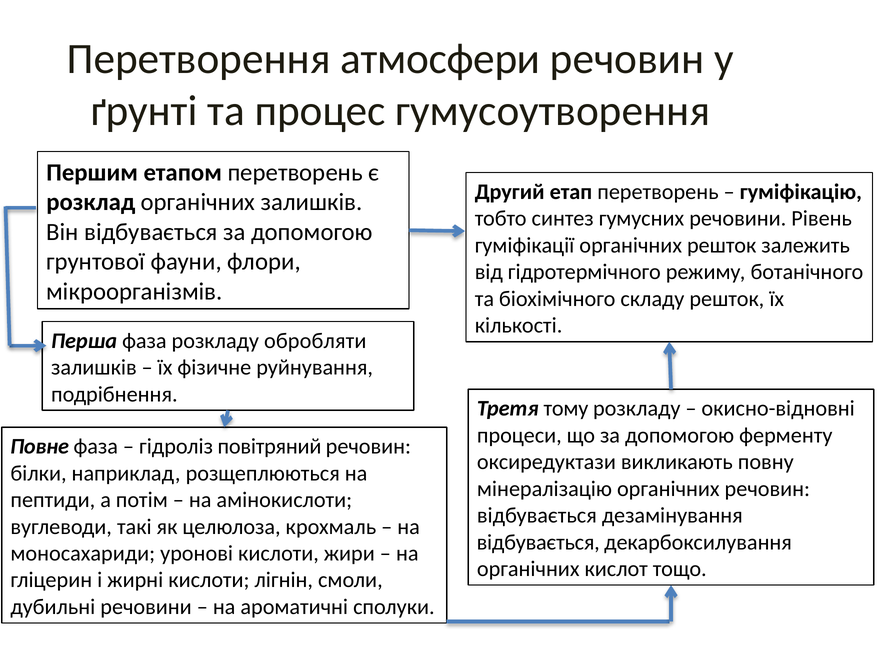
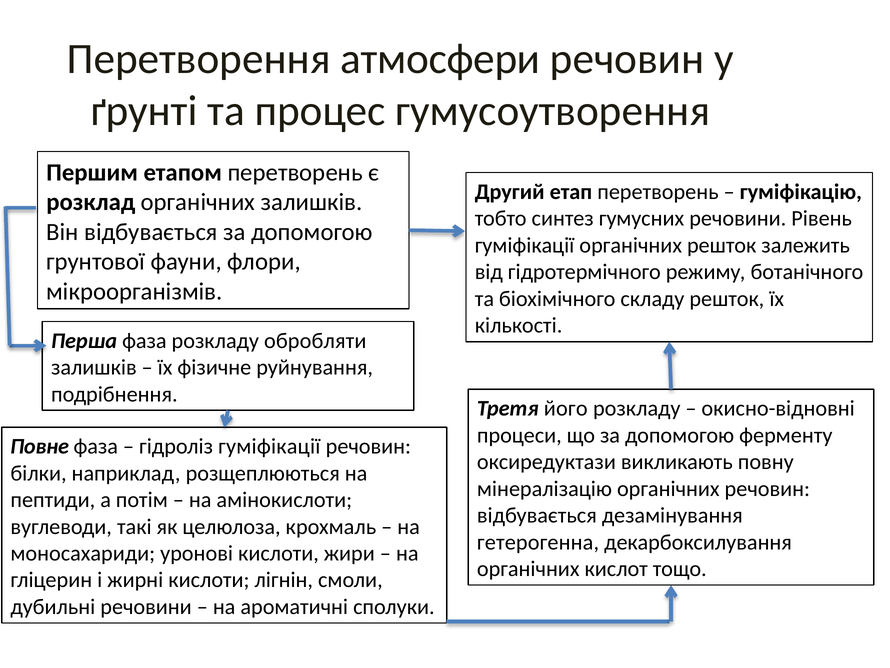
тому: тому -> його (566, 408)
гідроліз повітряний: повітряний -> гуміфікації (269, 446)
відбувається: відбувається -> гетерогенна (538, 542)
